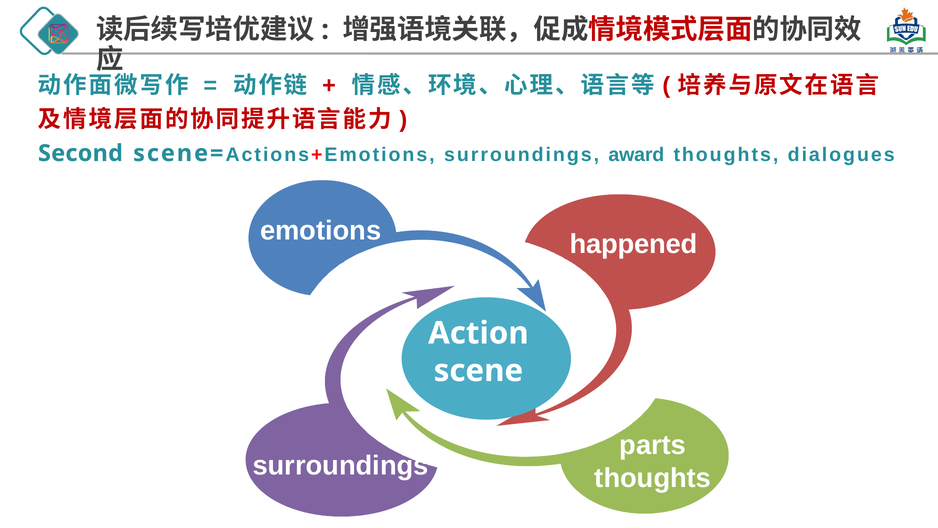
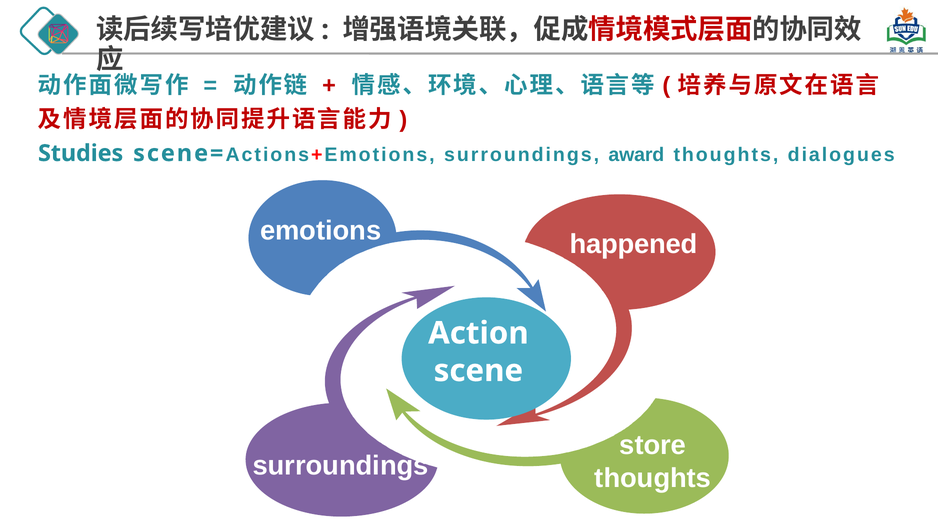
Second: Second -> Studies (81, 153)
parts: parts -> store (653, 445)
